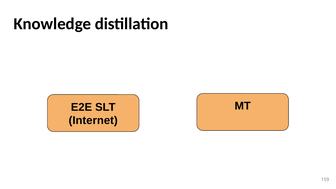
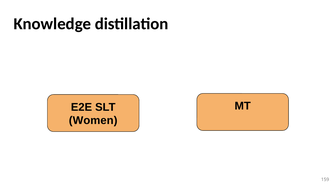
Internet: Internet -> Women (93, 121)
